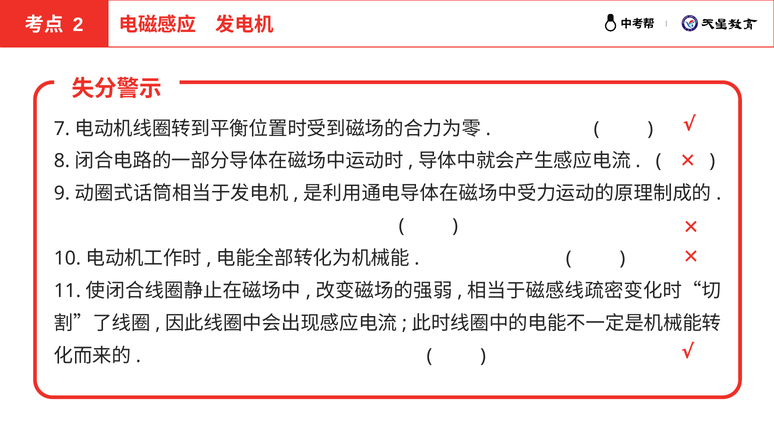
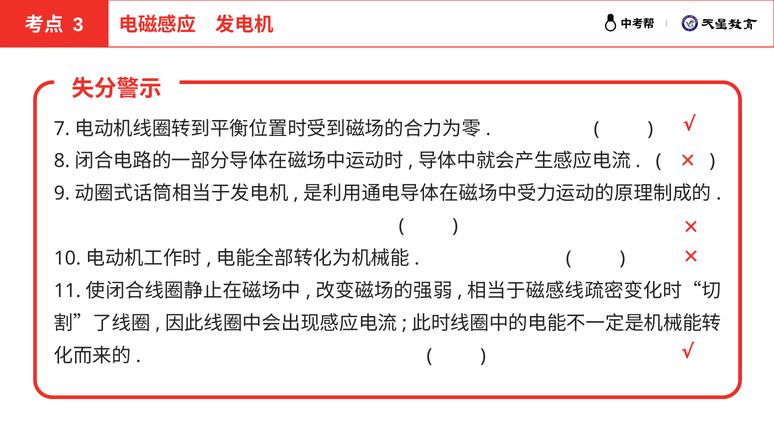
2: 2 -> 3 (78, 25)
